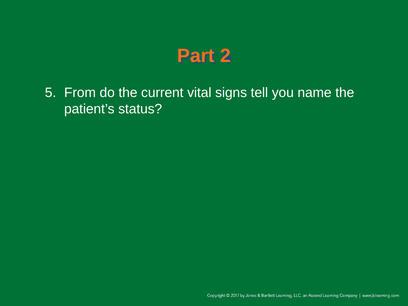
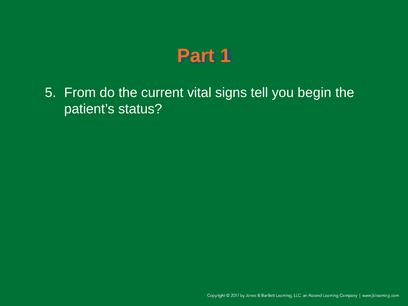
2: 2 -> 1 (225, 56)
name: name -> begin (314, 93)
